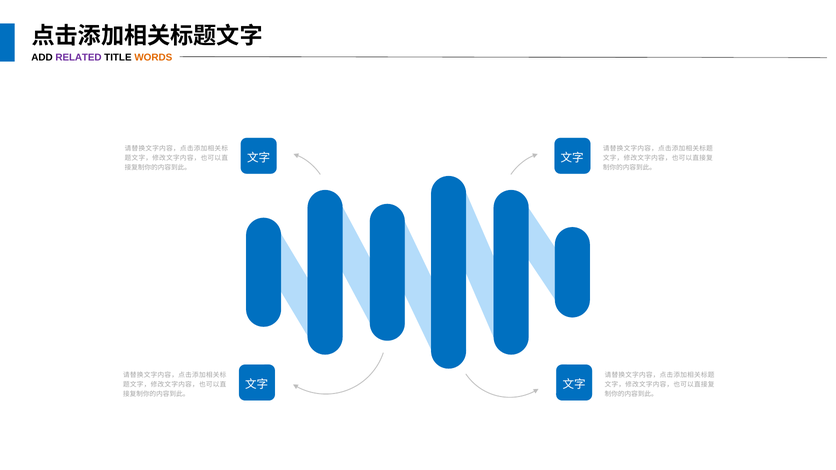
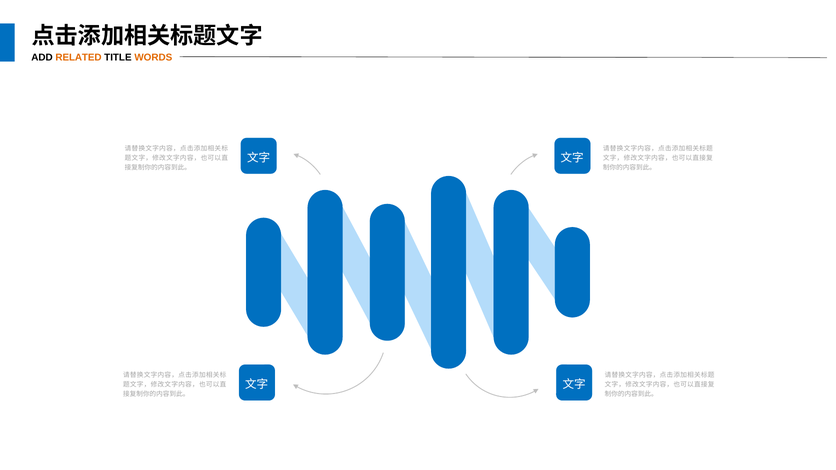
RELATED colour: purple -> orange (79, 57)
